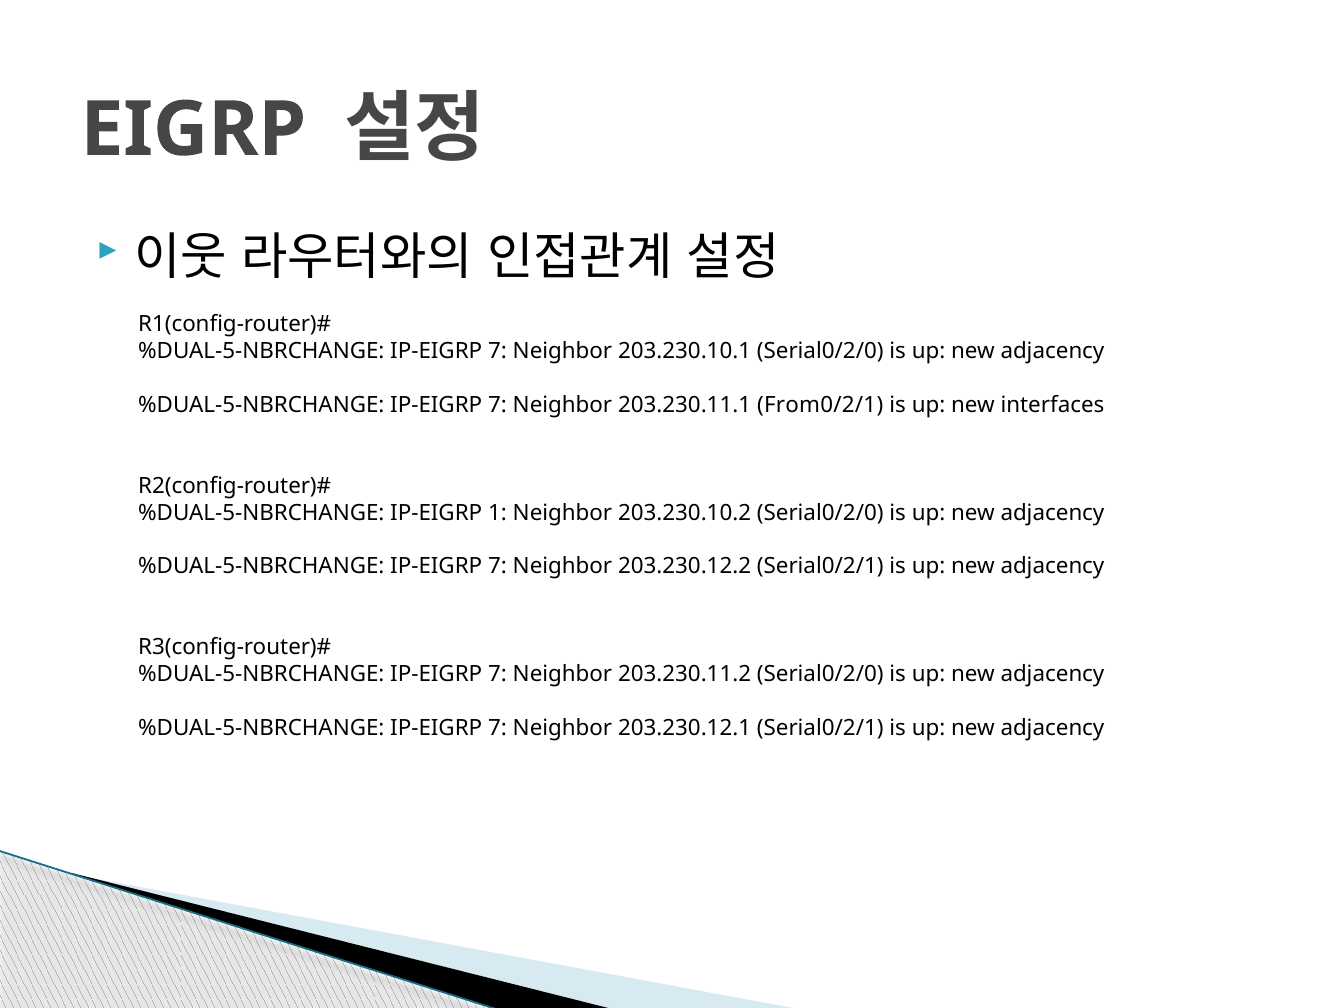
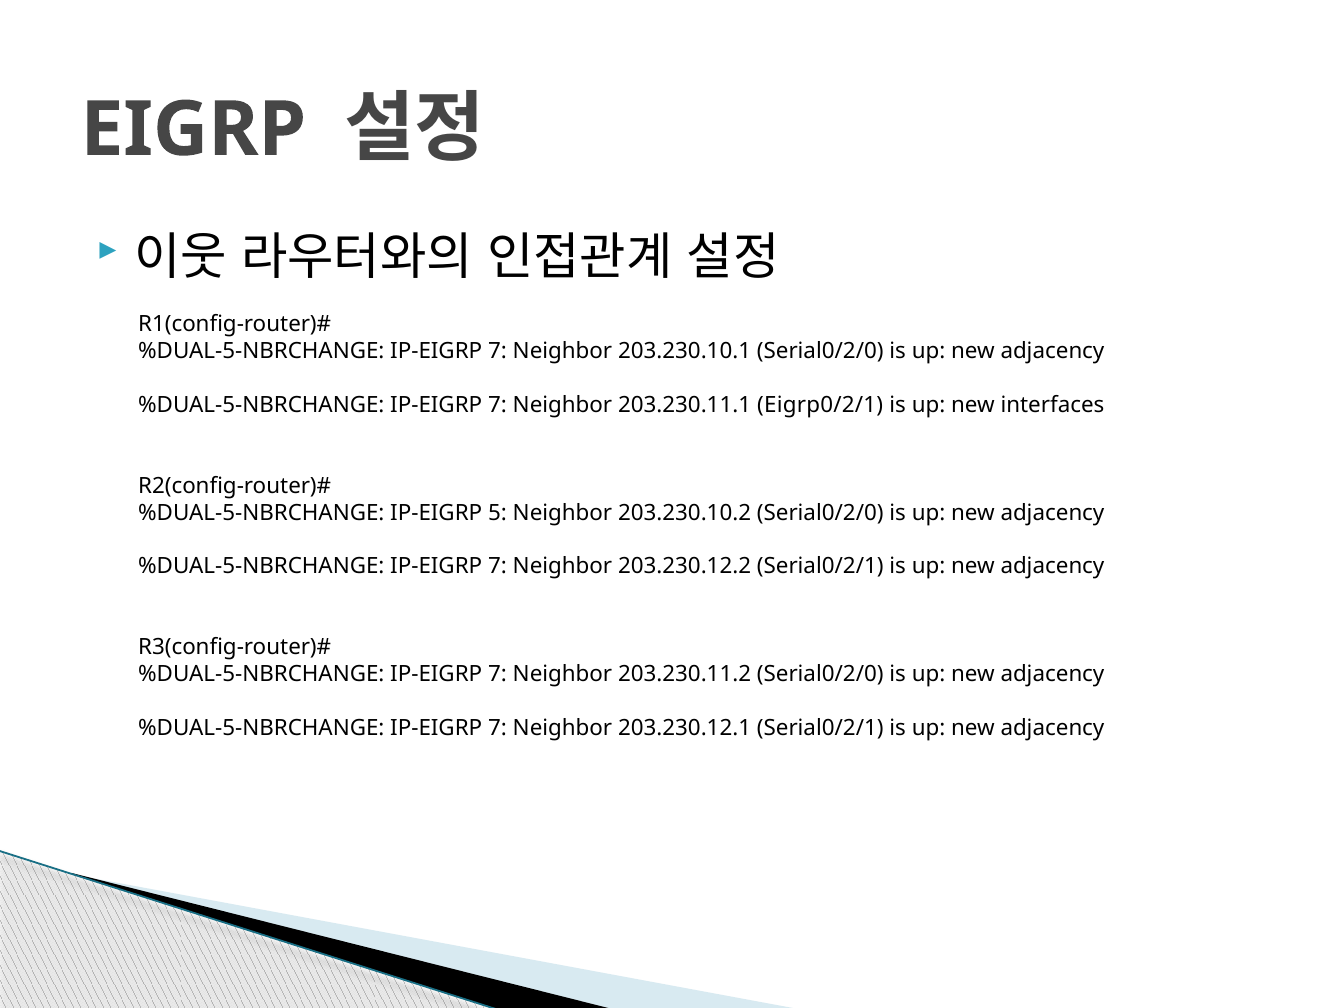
From0/2/1: From0/2/1 -> Eigrp0/2/1 (820, 405)
1: 1 -> 5 (498, 513)
